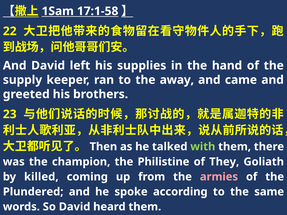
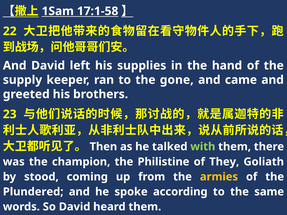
away: away -> gone (177, 80)
killed: killed -> stood (41, 177)
armies colour: pink -> yellow (219, 177)
